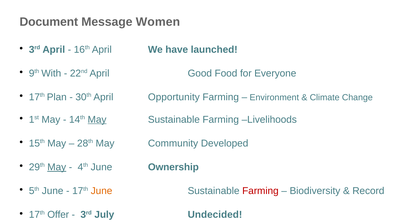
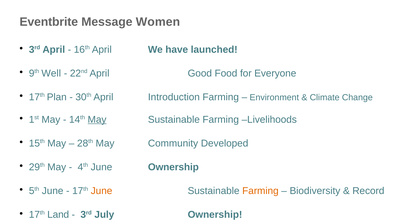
Document: Document -> Eventbrite (49, 22)
With: With -> Well (51, 73)
Opportunity: Opportunity -> Introduction (174, 97)
May underline: present -> none (57, 167)
Farming colour: red -> orange (260, 191)
Offer: Offer -> Land (58, 215)
July Undecided: Undecided -> Ownership (215, 215)
